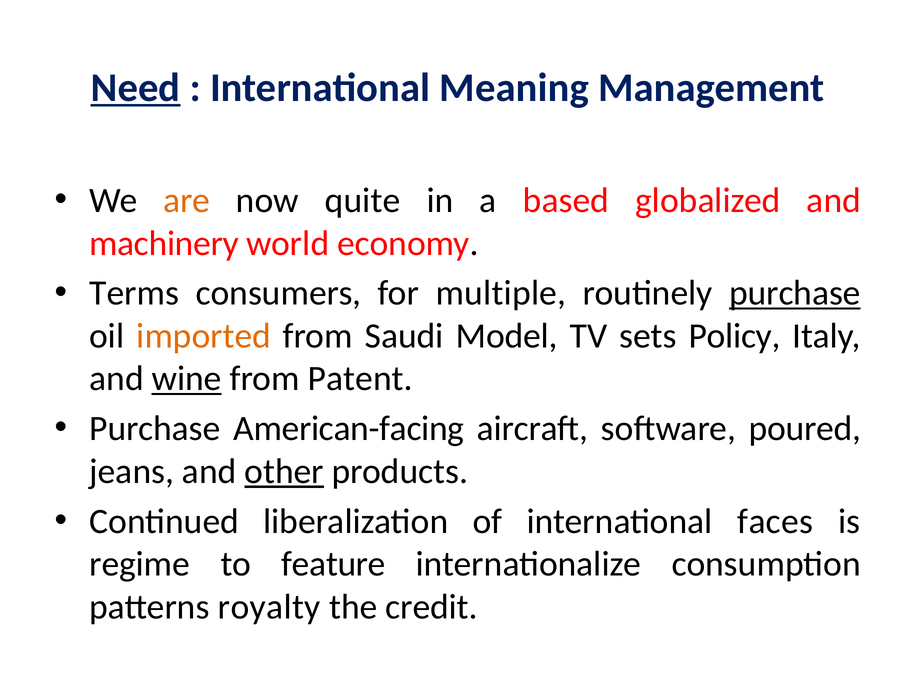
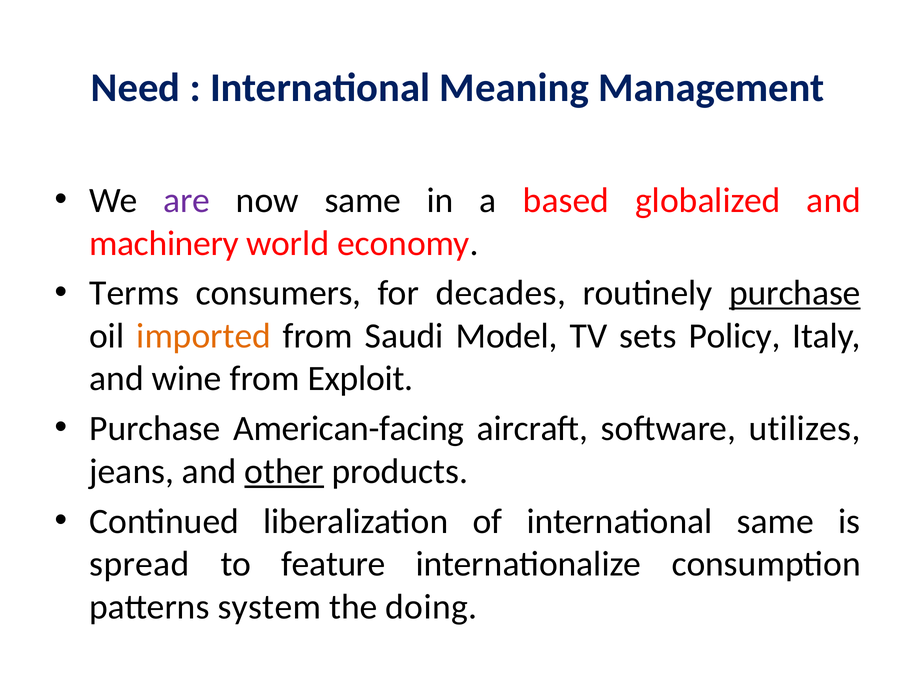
Need underline: present -> none (136, 88)
are colour: orange -> purple (187, 201)
now quite: quite -> same (363, 201)
multiple: multiple -> decades (501, 293)
wine underline: present -> none (187, 379)
Patent: Patent -> Exploit (360, 379)
poured: poured -> utilizes (805, 429)
international faces: faces -> same (776, 521)
regime: regime -> spread (139, 564)
royalty: royalty -> system (269, 607)
credit: credit -> doing (431, 607)
